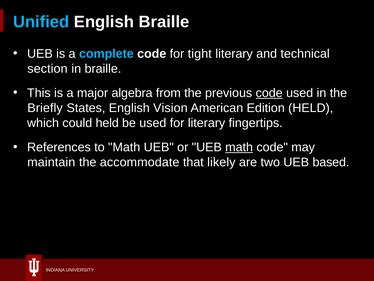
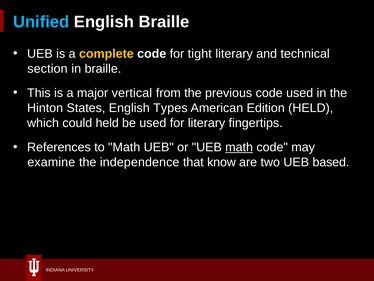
complete colour: light blue -> yellow (106, 54)
algebra: algebra -> vertical (132, 93)
code underline: present -> none (269, 93)
Briefly: Briefly -> Hinton (45, 108)
Vision: Vision -> Types (170, 108)
maintain: maintain -> examine (51, 162)
accommodate: accommodate -> independence (140, 162)
likely: likely -> know (221, 162)
